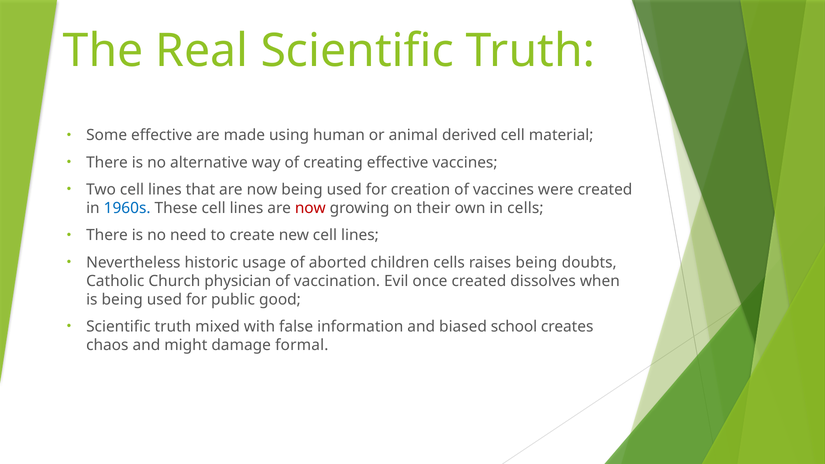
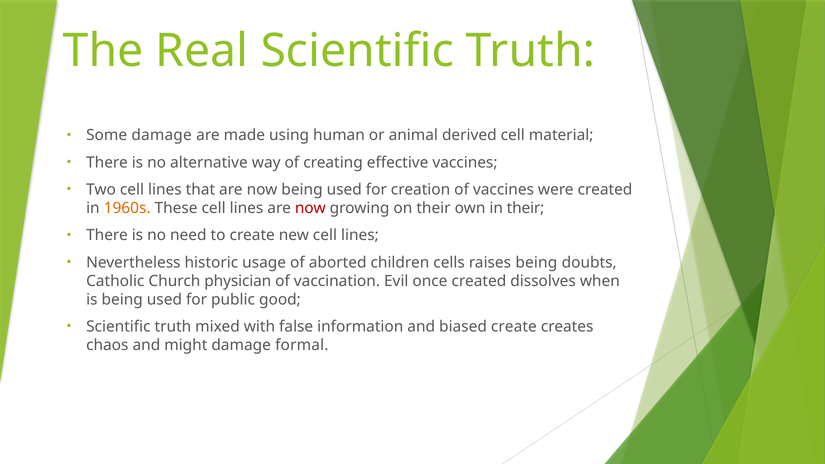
Some effective: effective -> damage (162, 135)
1960s colour: blue -> orange (127, 208)
in cells: cells -> their (526, 208)
biased school: school -> create (514, 327)
